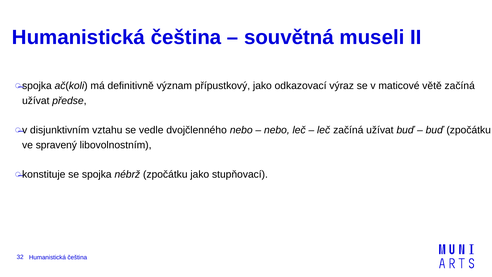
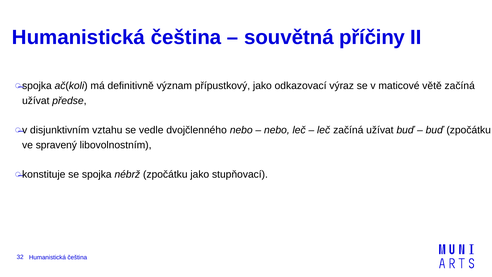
museli: museli -> příčiny (372, 37)
